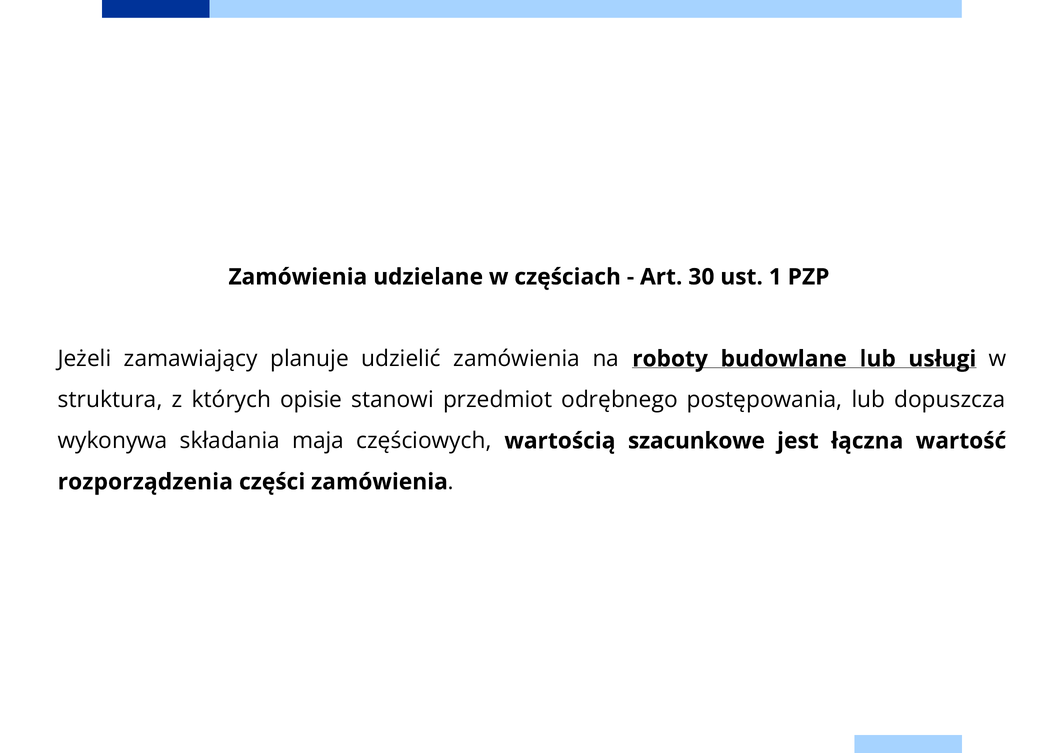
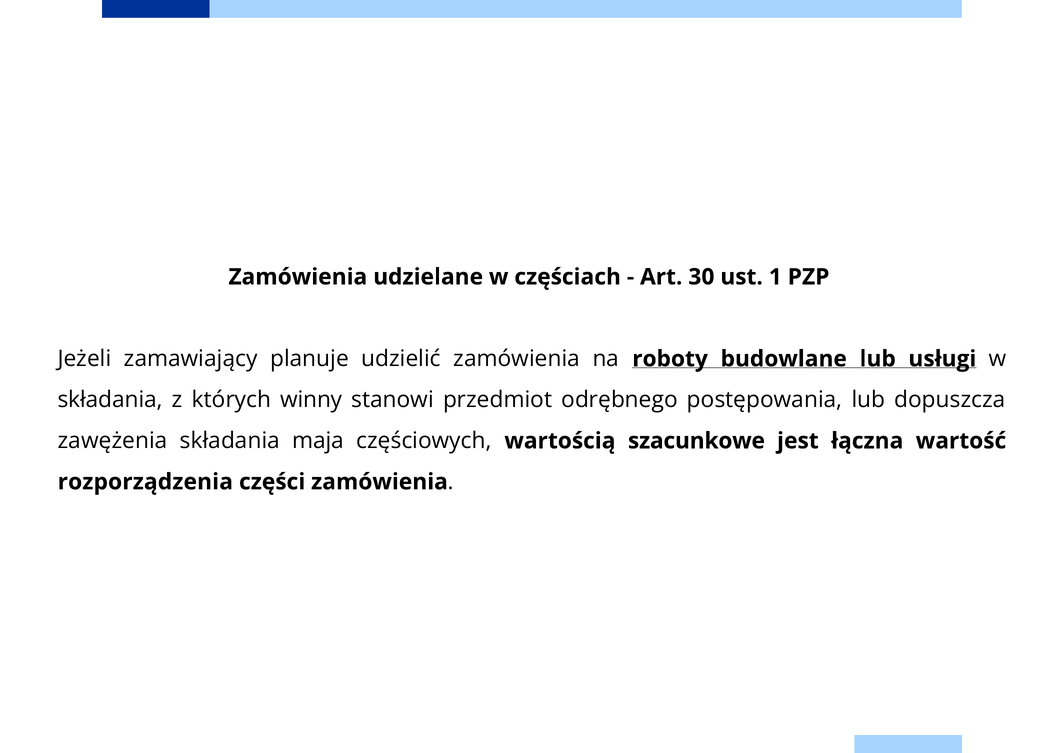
struktura: struktura -> składania (110, 400)
opisie: opisie -> winny (311, 400)
wykonywa: wykonywa -> zawężenia (113, 440)
